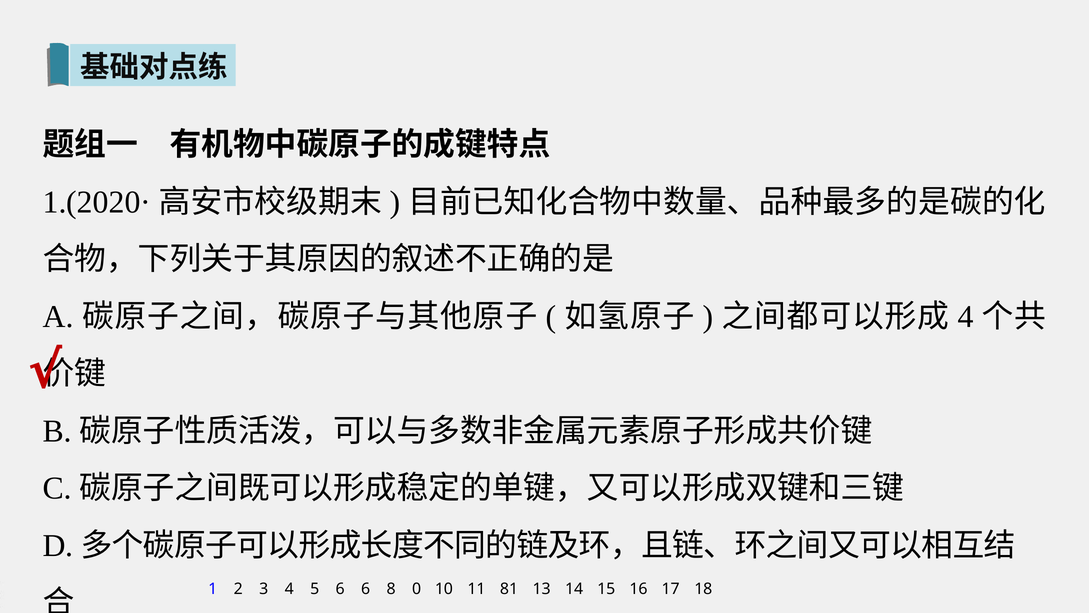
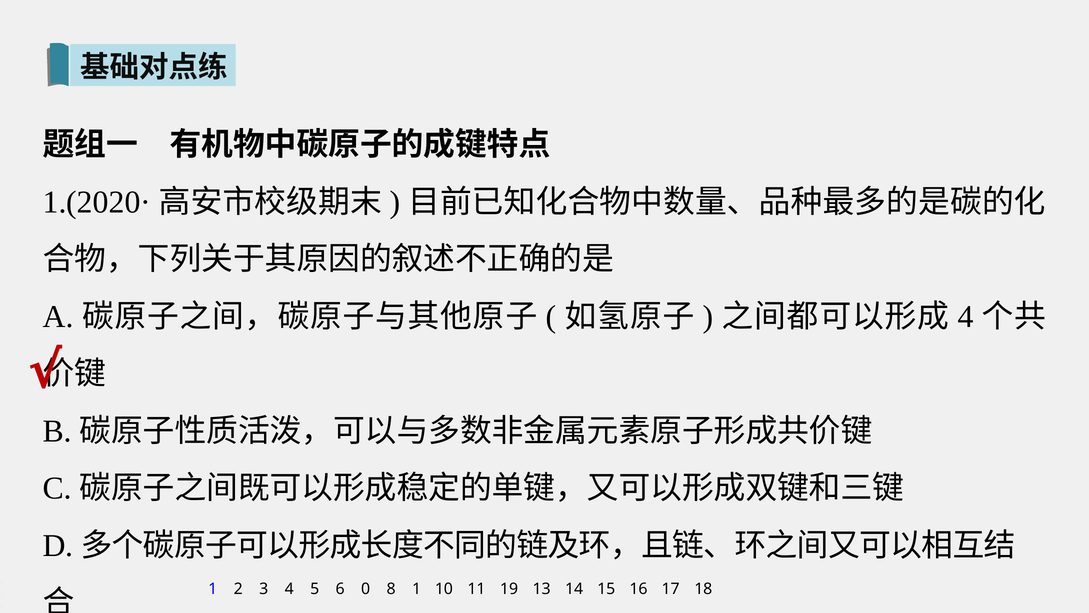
6 6: 6 -> 0 (366, 589)
8 0: 0 -> 1 (417, 589)
81: 81 -> 19 (509, 589)
